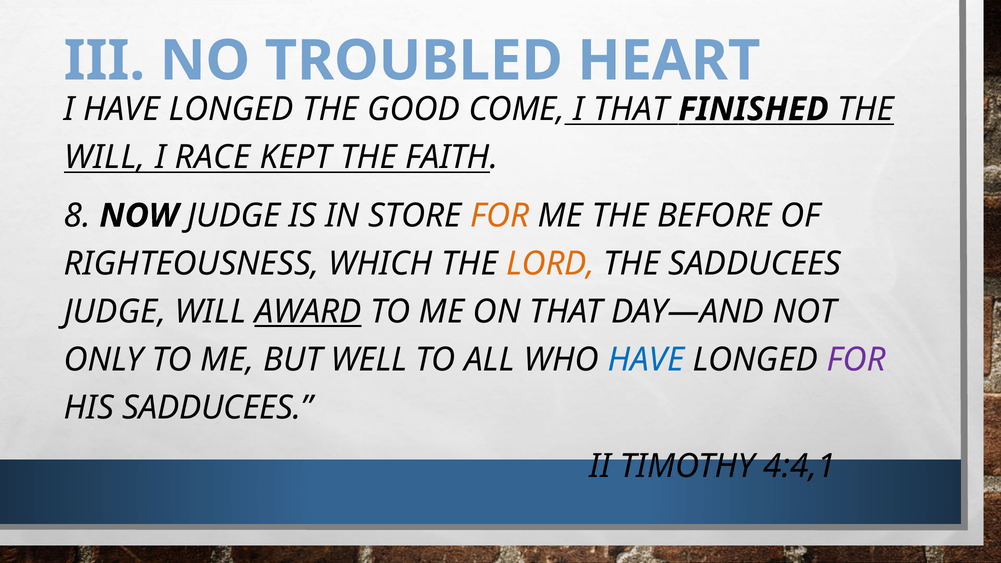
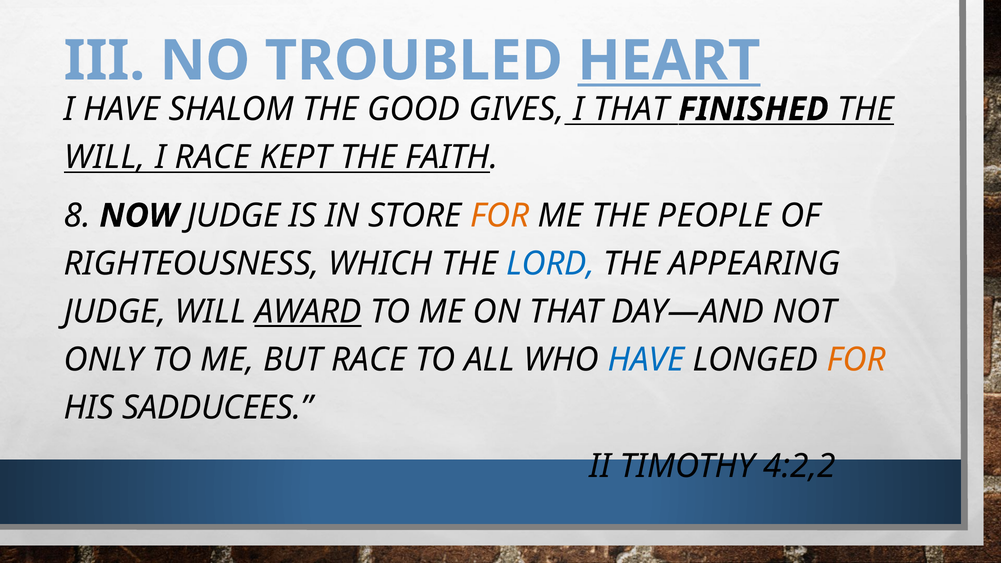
HEART underline: none -> present (669, 61)
I HAVE LONGED: LONGED -> SHALOM (231, 109)
COME: COME -> GIVES (517, 109)
BEFORE: BEFORE -> PEOPLE (714, 216)
LORD colour: orange -> blue (551, 264)
THE SADDUCEES: SADDUCEES -> APPEARING (755, 264)
BUT WELL: WELL -> RACE (369, 360)
FOR colour: purple -> orange (856, 360)
4:4,1: 4:4,1 -> 4:2,2 (799, 466)
